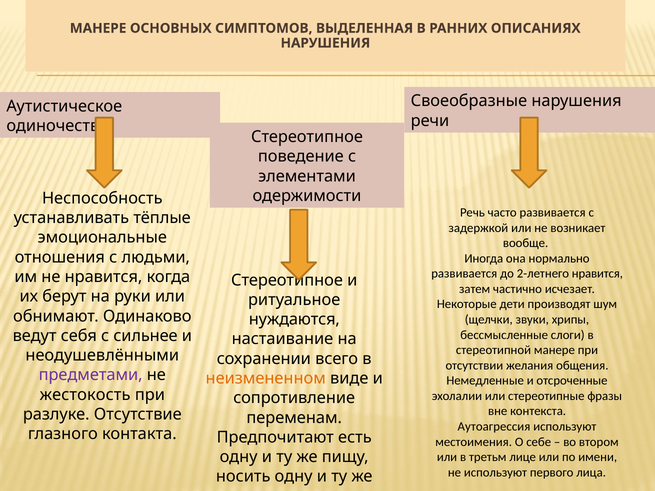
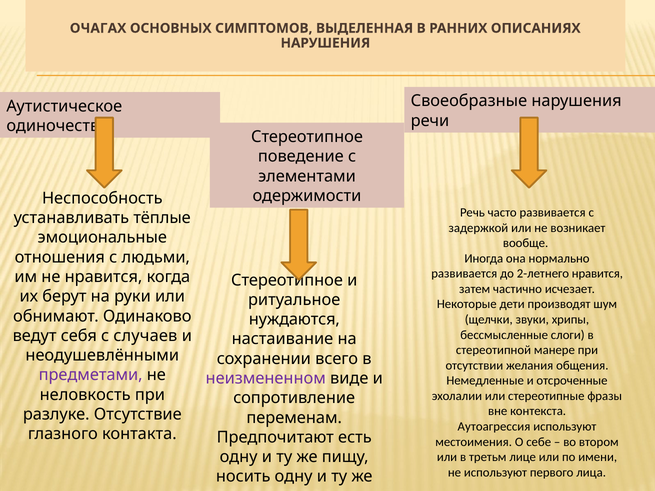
МАНЕРЕ: МАНЕРЕ -> ОЧАГАХ (98, 28)
сильнее: сильнее -> случаев (145, 336)
неизмененном colour: orange -> purple (266, 379)
жестокость: жестокость -> неловкость (85, 395)
